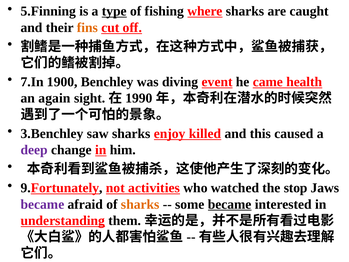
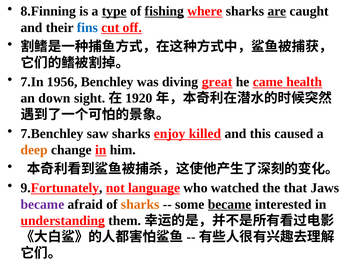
5.Finning: 5.Finning -> 8.Finning (48, 11)
fishing underline: none -> present (164, 11)
are underline: none -> present (277, 11)
fins colour: orange -> blue (87, 28)
1900: 1900 -> 1956 (62, 82)
event: event -> great (217, 82)
again: again -> down (54, 98)
1990: 1990 -> 1920 (139, 98)
3.Benchley: 3.Benchley -> 7.Benchley (52, 133)
deep colour: purple -> orange (34, 150)
activities: activities -> language (154, 188)
stop: stop -> that (296, 188)
